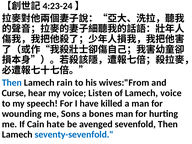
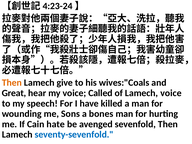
Then colour: blue -> orange (12, 83)
rain: rain -> give (65, 83)
wives:"From: wives:"From -> wives:"Coals (124, 83)
Curse: Curse -> Great (14, 93)
Listen: Listen -> Called (100, 93)
